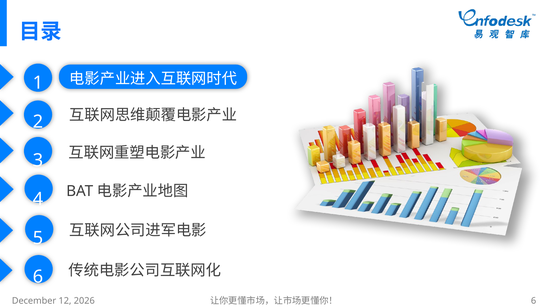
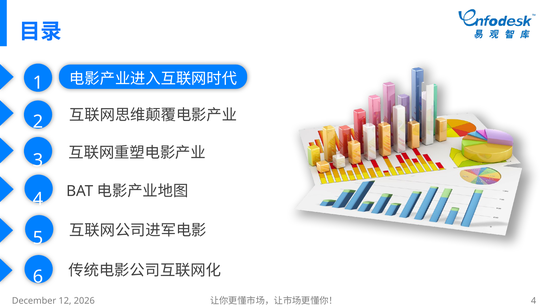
6: 6 -> 4 (534, 301)
